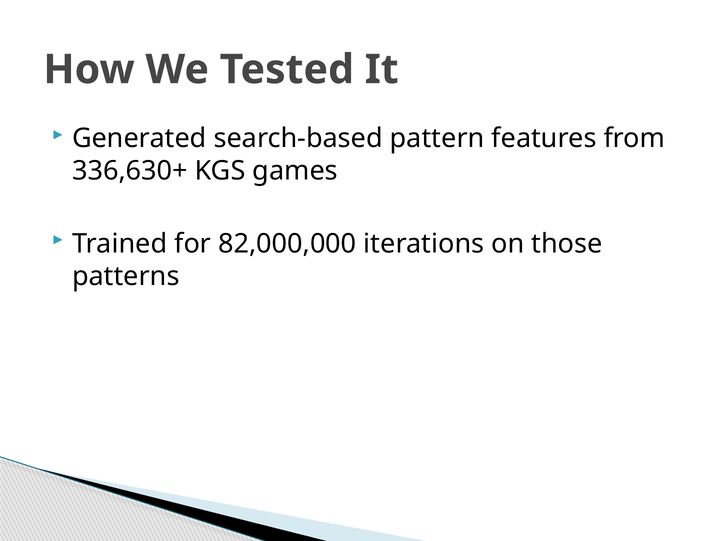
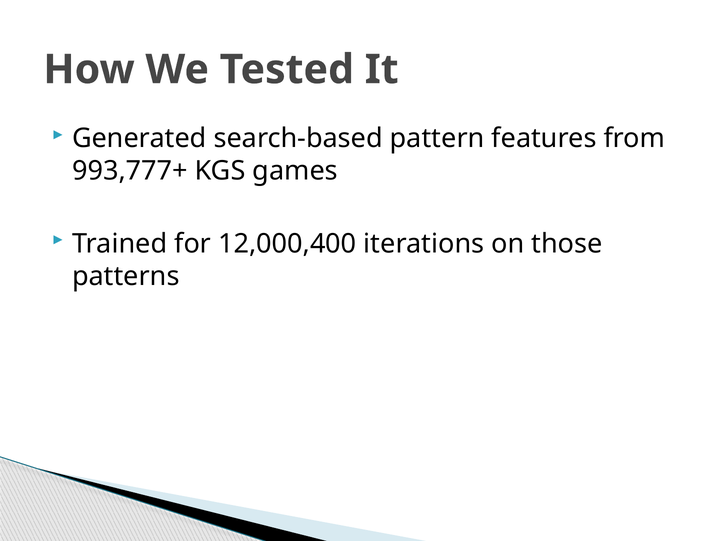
336,630+: 336,630+ -> 993,777+ (130, 171)
82,000,000: 82,000,000 -> 12,000,400 (287, 244)
